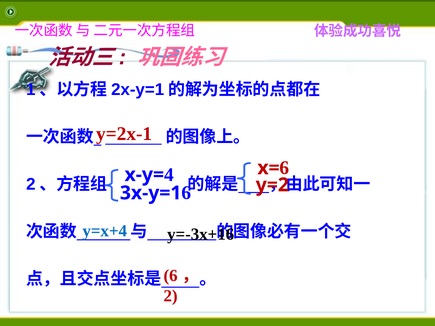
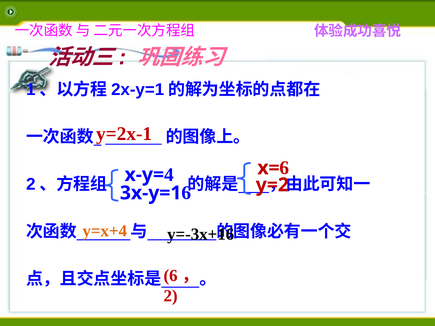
y=x+4 colour: blue -> orange (105, 231)
